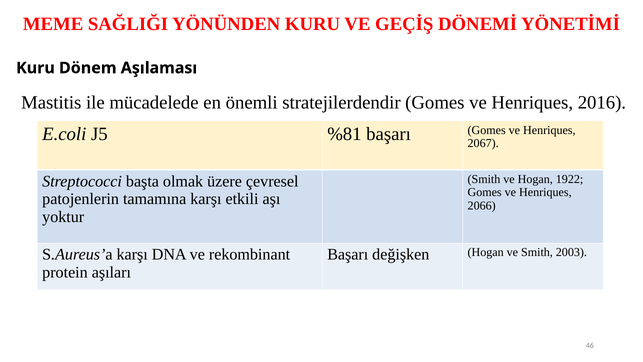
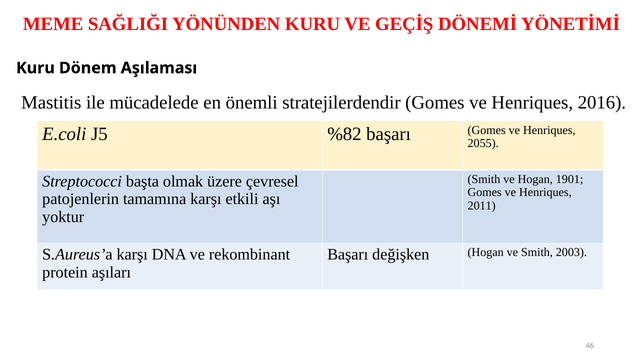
%81: %81 -> %82 (344, 134)
2067: 2067 -> 2055 (483, 143)
1922: 1922 -> 1901 (570, 179)
2066: 2066 -> 2011 (482, 206)
